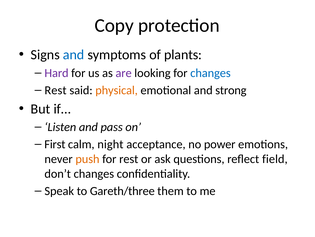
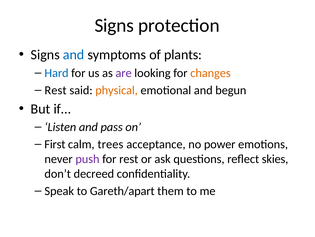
Copy: Copy -> Signs (114, 25)
Hard colour: purple -> blue (57, 73)
changes colour: blue -> orange (211, 73)
strong: strong -> begun (231, 90)
night: night -> trees (110, 144)
push colour: orange -> purple (87, 159)
field: field -> skies (275, 159)
don’t changes: changes -> decreed (94, 173)
Gareth/three: Gareth/three -> Gareth/apart (122, 190)
